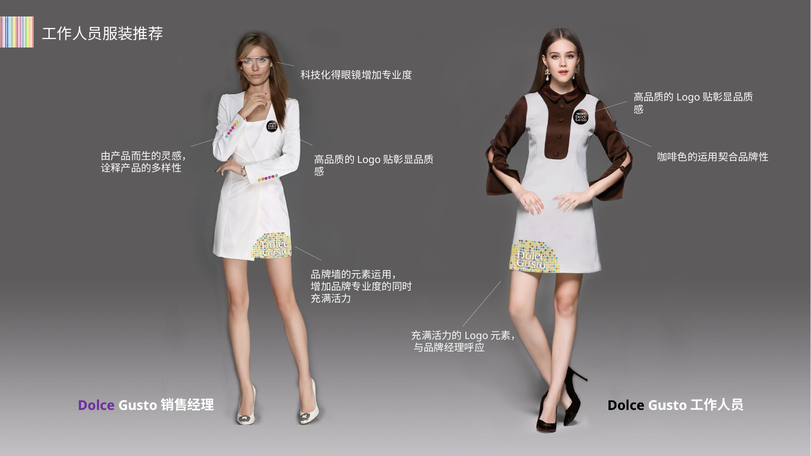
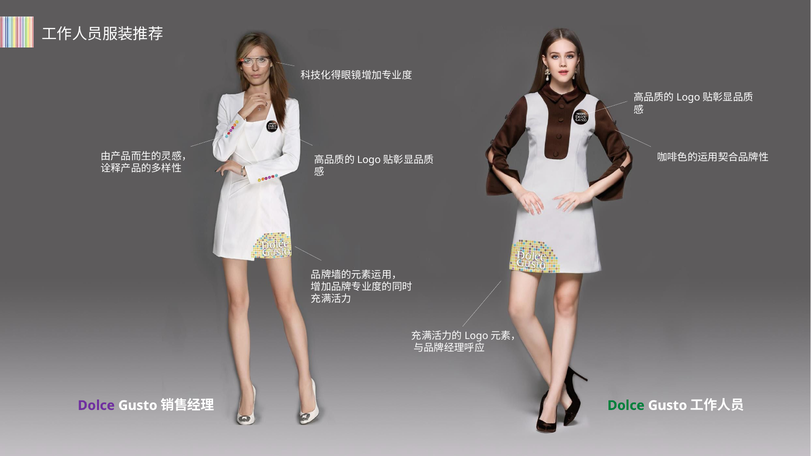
Dolce colour: black -> green (626, 406)
